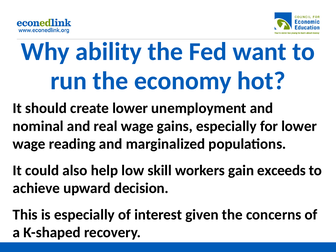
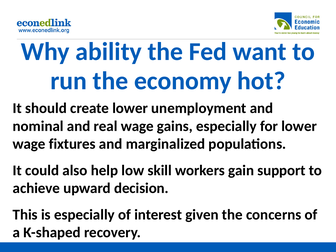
reading: reading -> fixtures (72, 144)
exceeds: exceeds -> support (282, 170)
